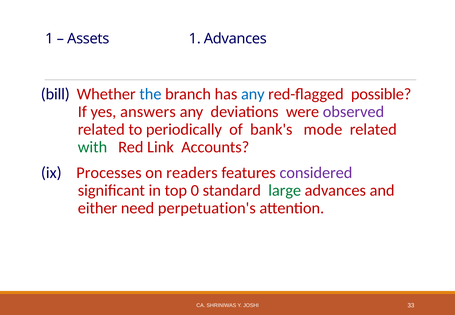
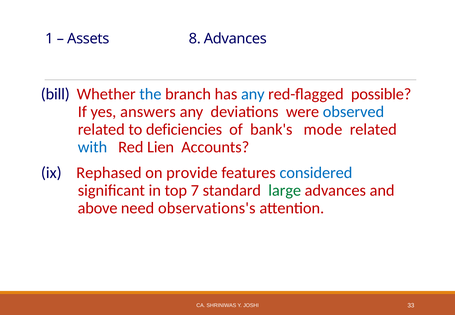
Assets 1: 1 -> 8 (195, 39)
observed colour: purple -> blue (353, 112)
periodically: periodically -> deficiencies (184, 129)
with colour: green -> blue (93, 147)
Link: Link -> Lien (161, 147)
Processes: Processes -> Rephased (109, 173)
readers: readers -> provide (192, 173)
considered colour: purple -> blue (316, 173)
0: 0 -> 7 (195, 190)
either: either -> above (98, 208)
perpetuation's: perpetuation's -> observations's (207, 208)
